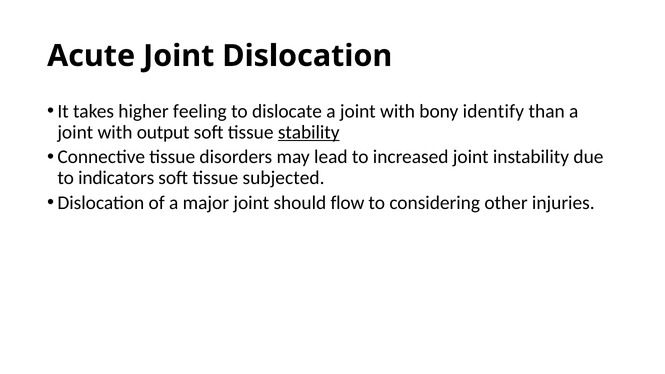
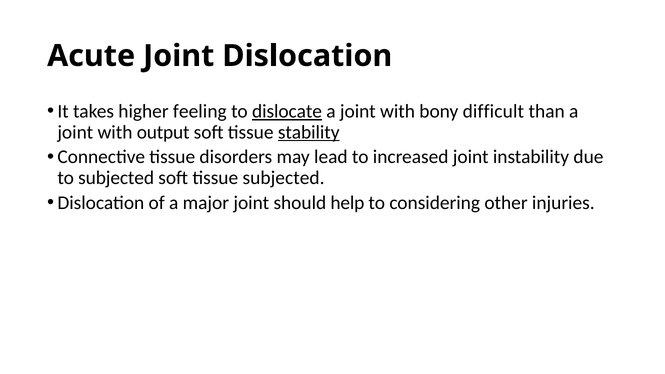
dislocate underline: none -> present (287, 111)
identify: identify -> difficult (493, 111)
to indicators: indicators -> subjected (116, 178)
flow: flow -> help (347, 203)
